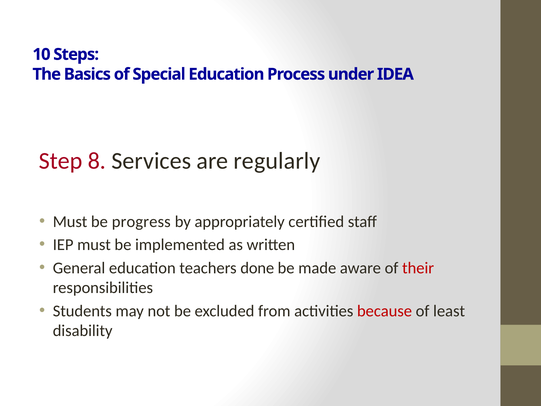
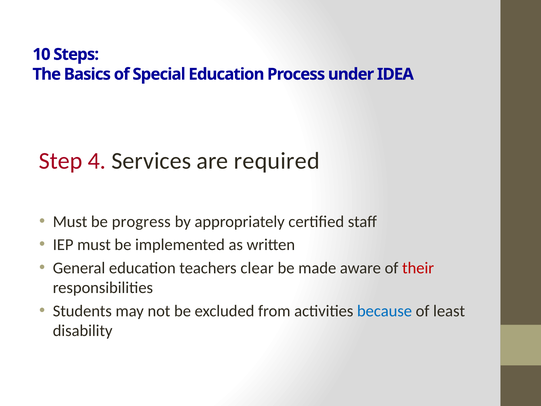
8: 8 -> 4 (97, 161)
regularly: regularly -> required (277, 161)
done: done -> clear (257, 268)
because colour: red -> blue (385, 311)
